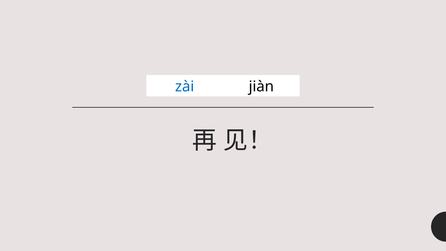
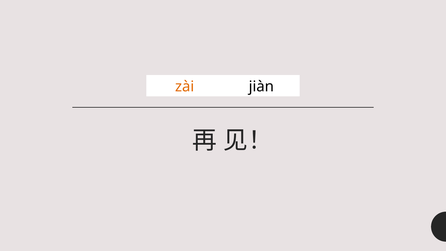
zài colour: blue -> orange (185, 86)
